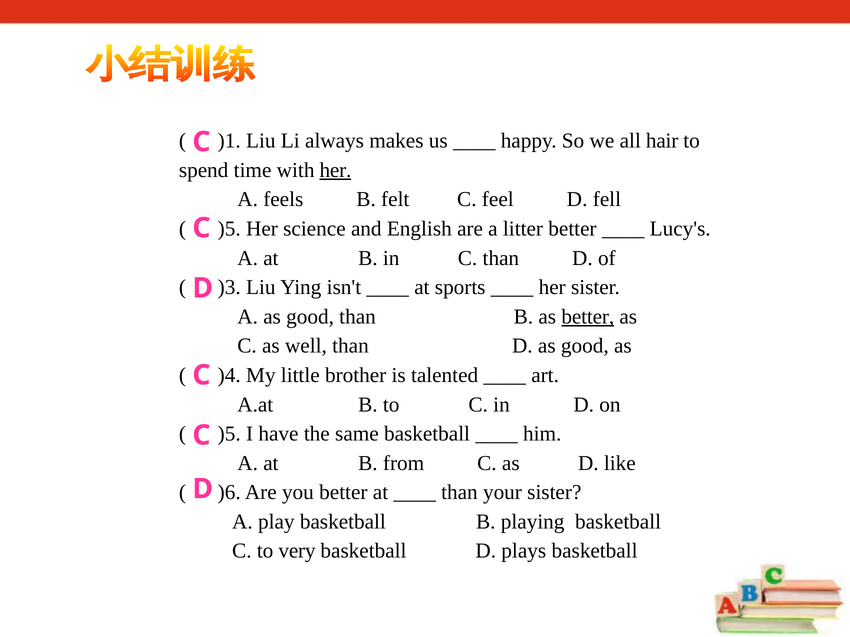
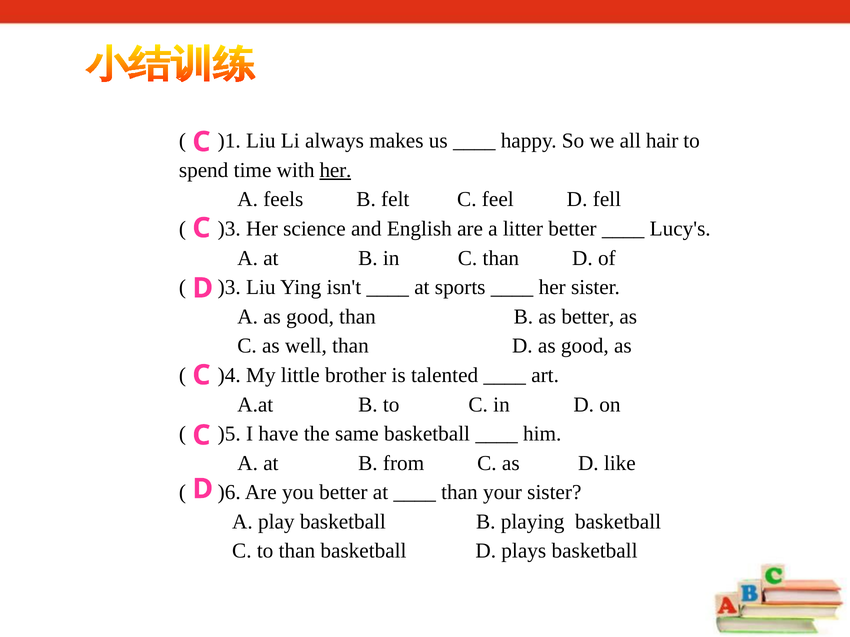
)5: )5 -> )3 (229, 229)
better underline: present -> none (588, 317)
to very: very -> than (297, 551)
